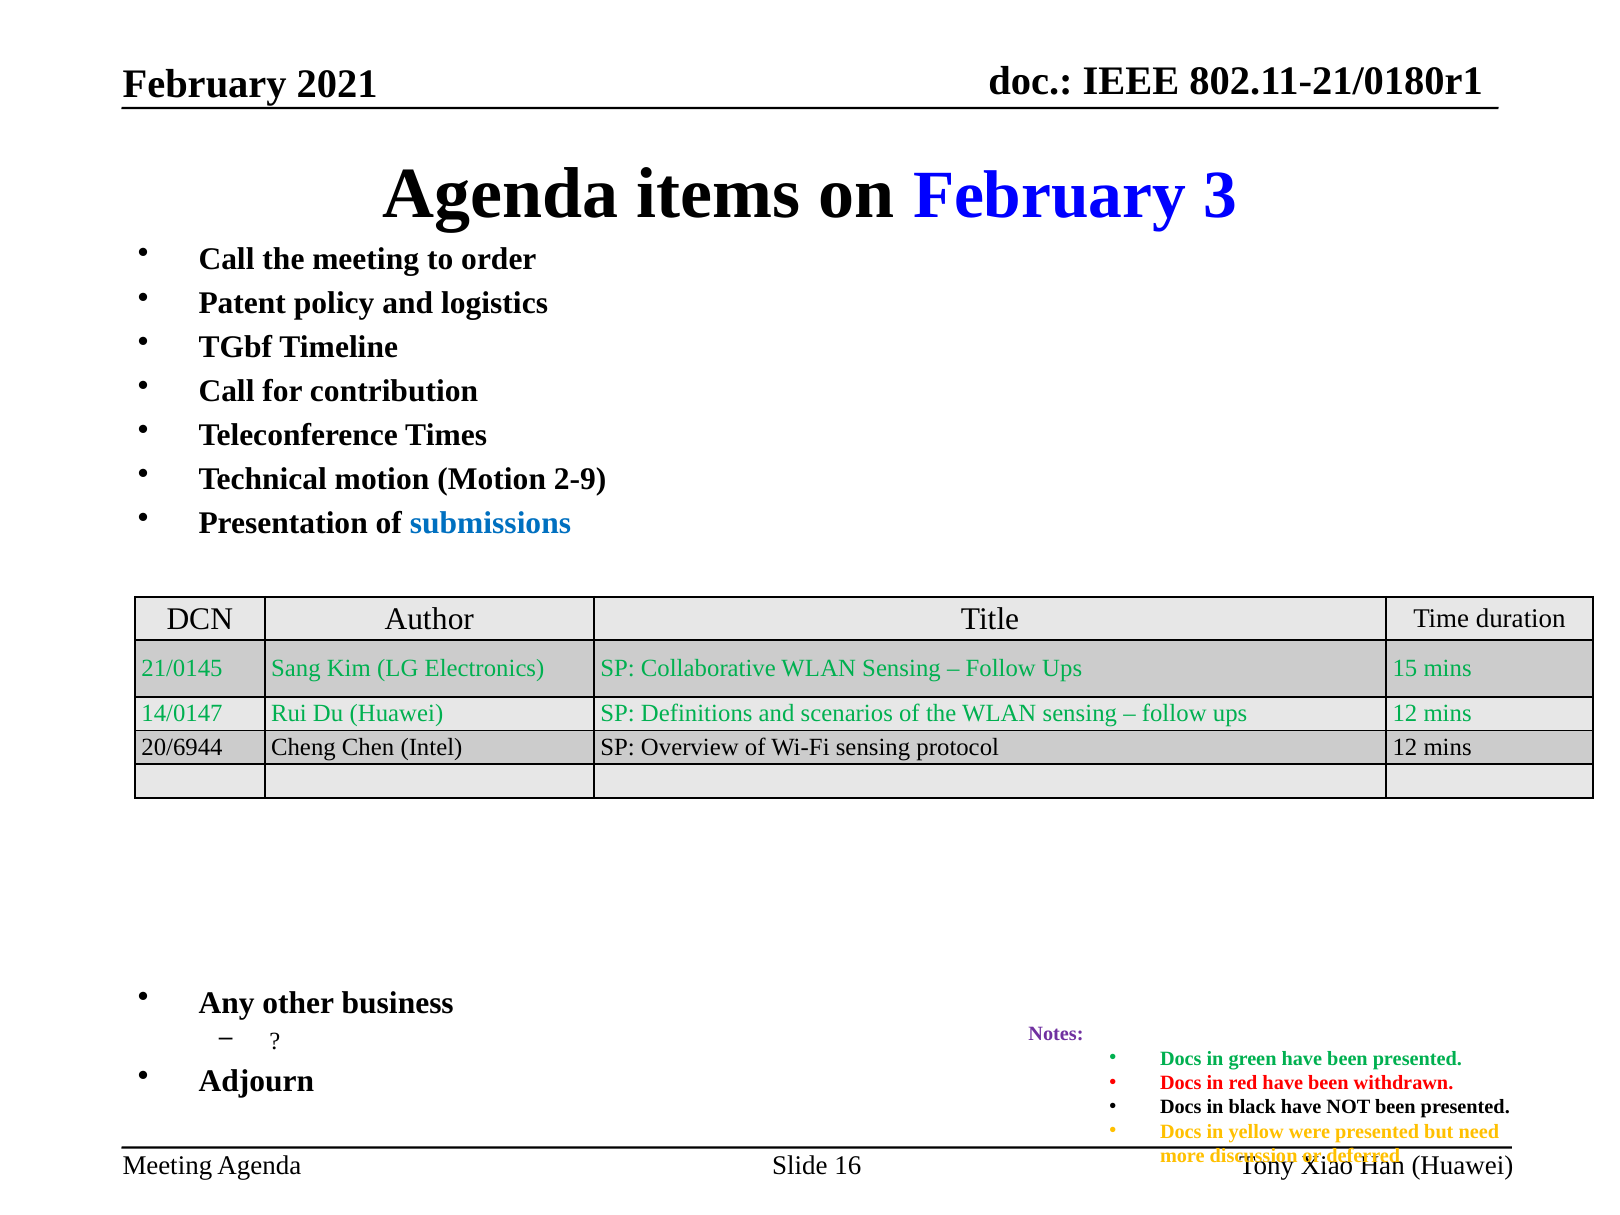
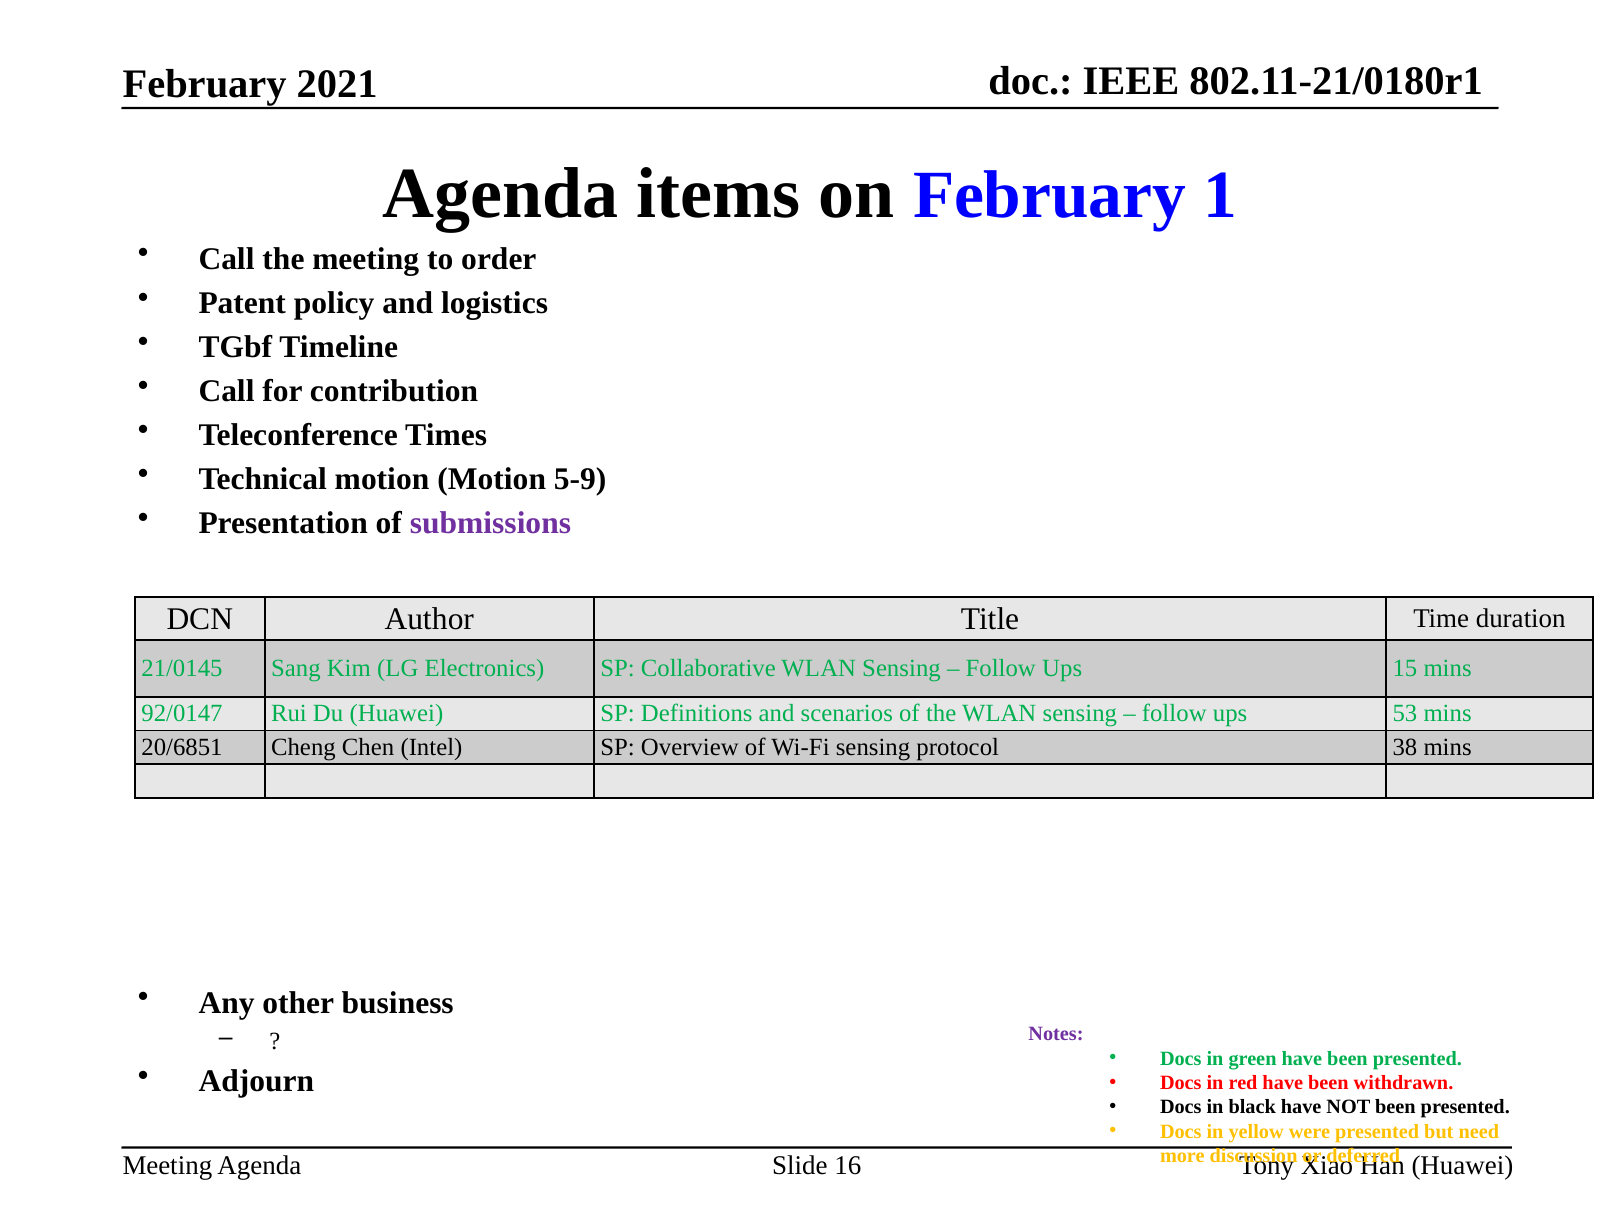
3: 3 -> 1 (1220, 196)
2-9: 2-9 -> 5-9 (580, 479)
submissions colour: blue -> purple (490, 524)
14/0147: 14/0147 -> 92/0147 (182, 714)
ups 12: 12 -> 53 (1405, 714)
20/6944: 20/6944 -> 20/6851 (182, 748)
protocol 12: 12 -> 38 (1405, 748)
